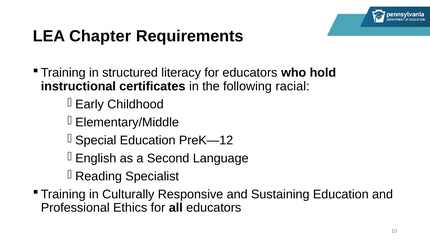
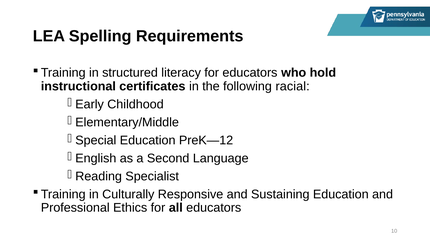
Chapter: Chapter -> Spelling (100, 36)
